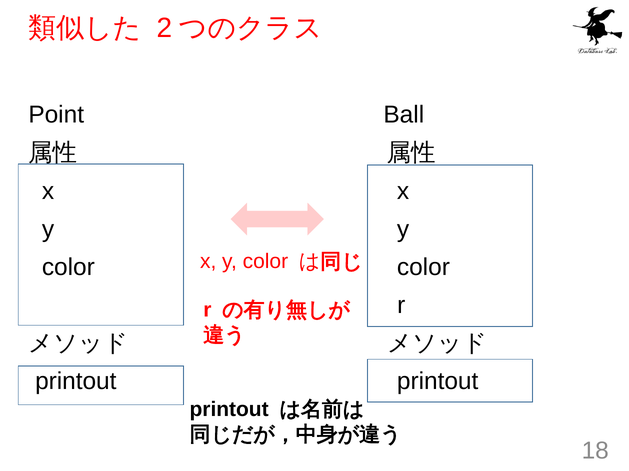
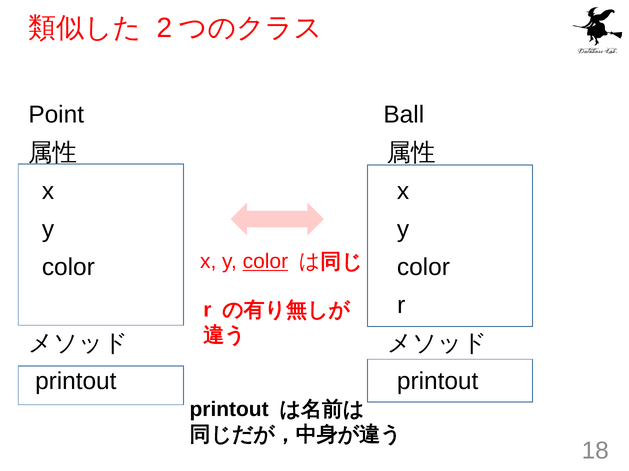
color underline: none -> present (265, 262)
